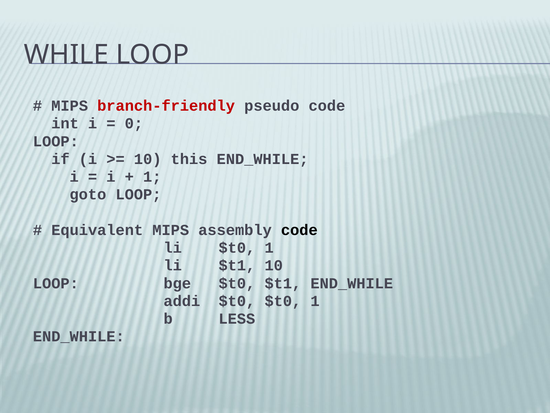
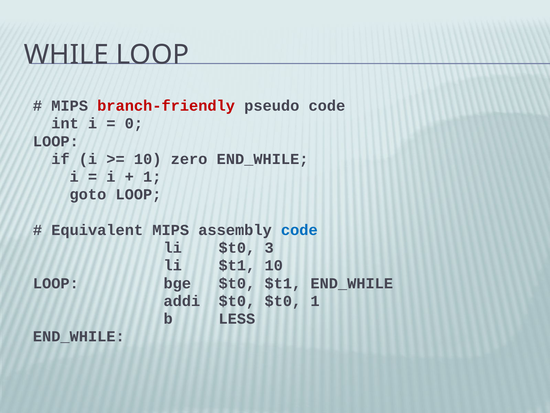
this: this -> zero (189, 159)
code colour: black -> blue (299, 230)
li $t0 1: 1 -> 3 (269, 248)
